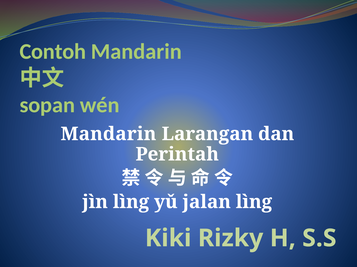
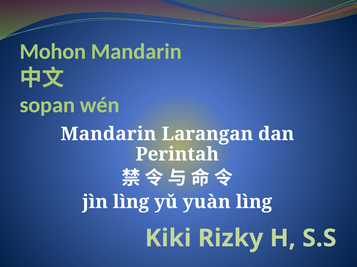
Contoh: Contoh -> Mohon (53, 52)
jalan: jalan -> yuàn (207, 202)
